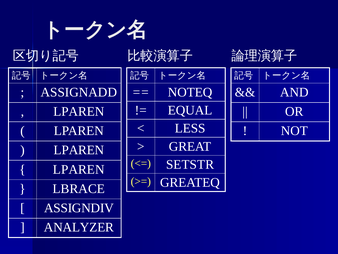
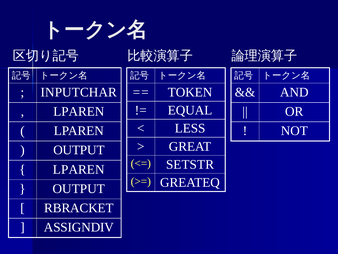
ASSIGNADD: ASSIGNADD -> INPUTCHAR (79, 92)
NOTEQ: NOTEQ -> TOKEN (190, 92)
LPAREN: LPAREN -> OUTPUT (79, 150)
LBRACE: LBRACE -> OUTPUT (79, 188)
ASSIGNDIV: ASSIGNDIV -> RBRACKET (79, 208)
ANALYZER: ANALYZER -> ASSIGNDIV (79, 227)
